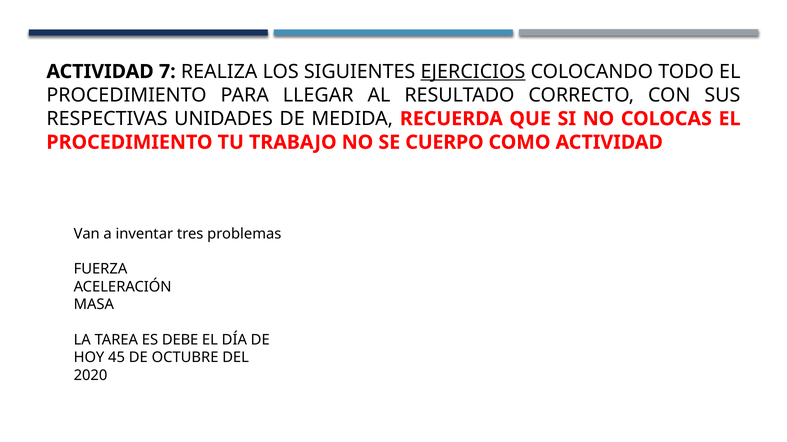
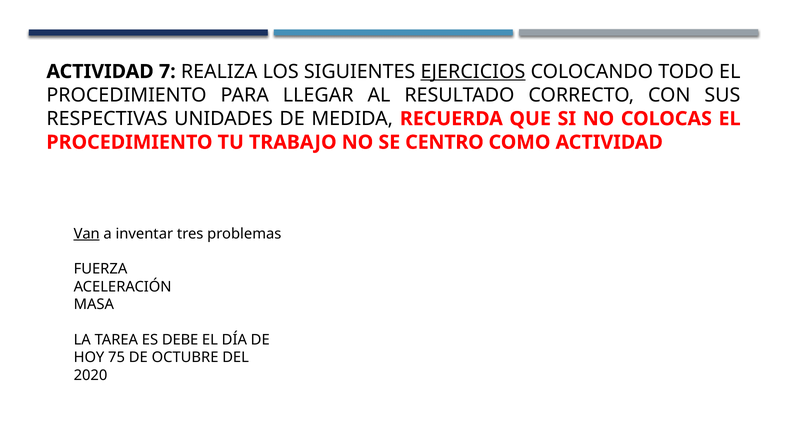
CUERPO: CUERPO -> CENTRO (444, 143)
Van underline: none -> present (87, 234)
45: 45 -> 75 (117, 358)
